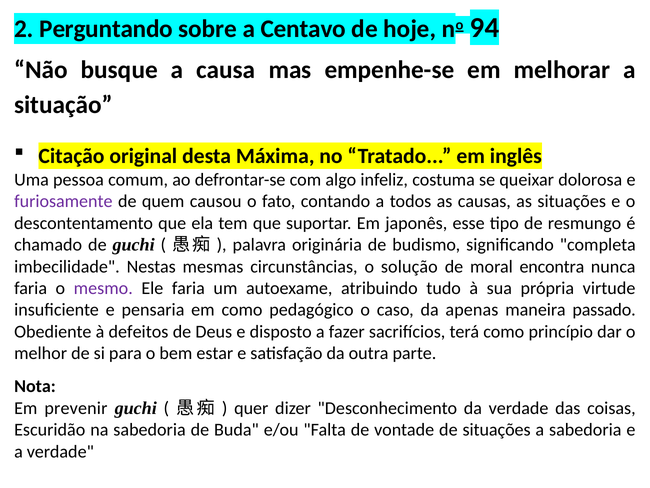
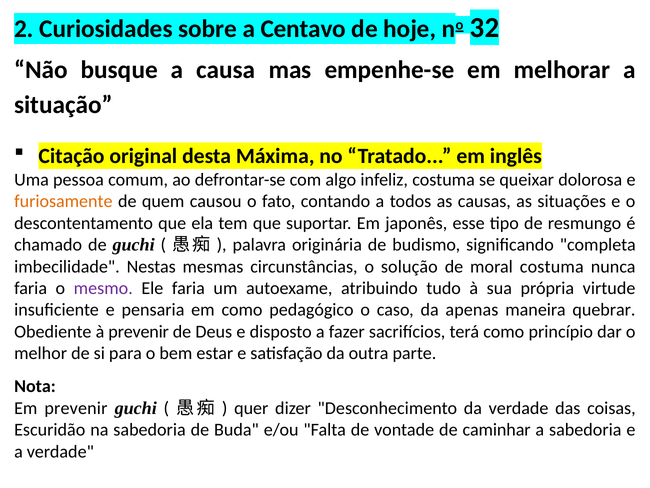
Perguntando: Perguntando -> Curiosidades (106, 29)
94: 94 -> 32 (485, 28)
furiosamente colour: purple -> orange (63, 201)
moral encontra: encontra -> costuma (552, 266)
passado: passado -> quebrar (604, 310)
à defeitos: defeitos -> prevenir (139, 331)
de situações: situações -> caminhar (497, 429)
